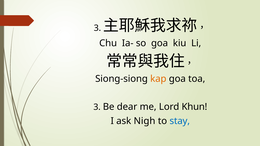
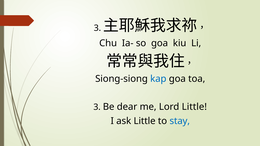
kap colour: orange -> blue (158, 79)
Lord Khun: Khun -> Little (194, 107)
ask Nigh: Nigh -> Little (145, 121)
